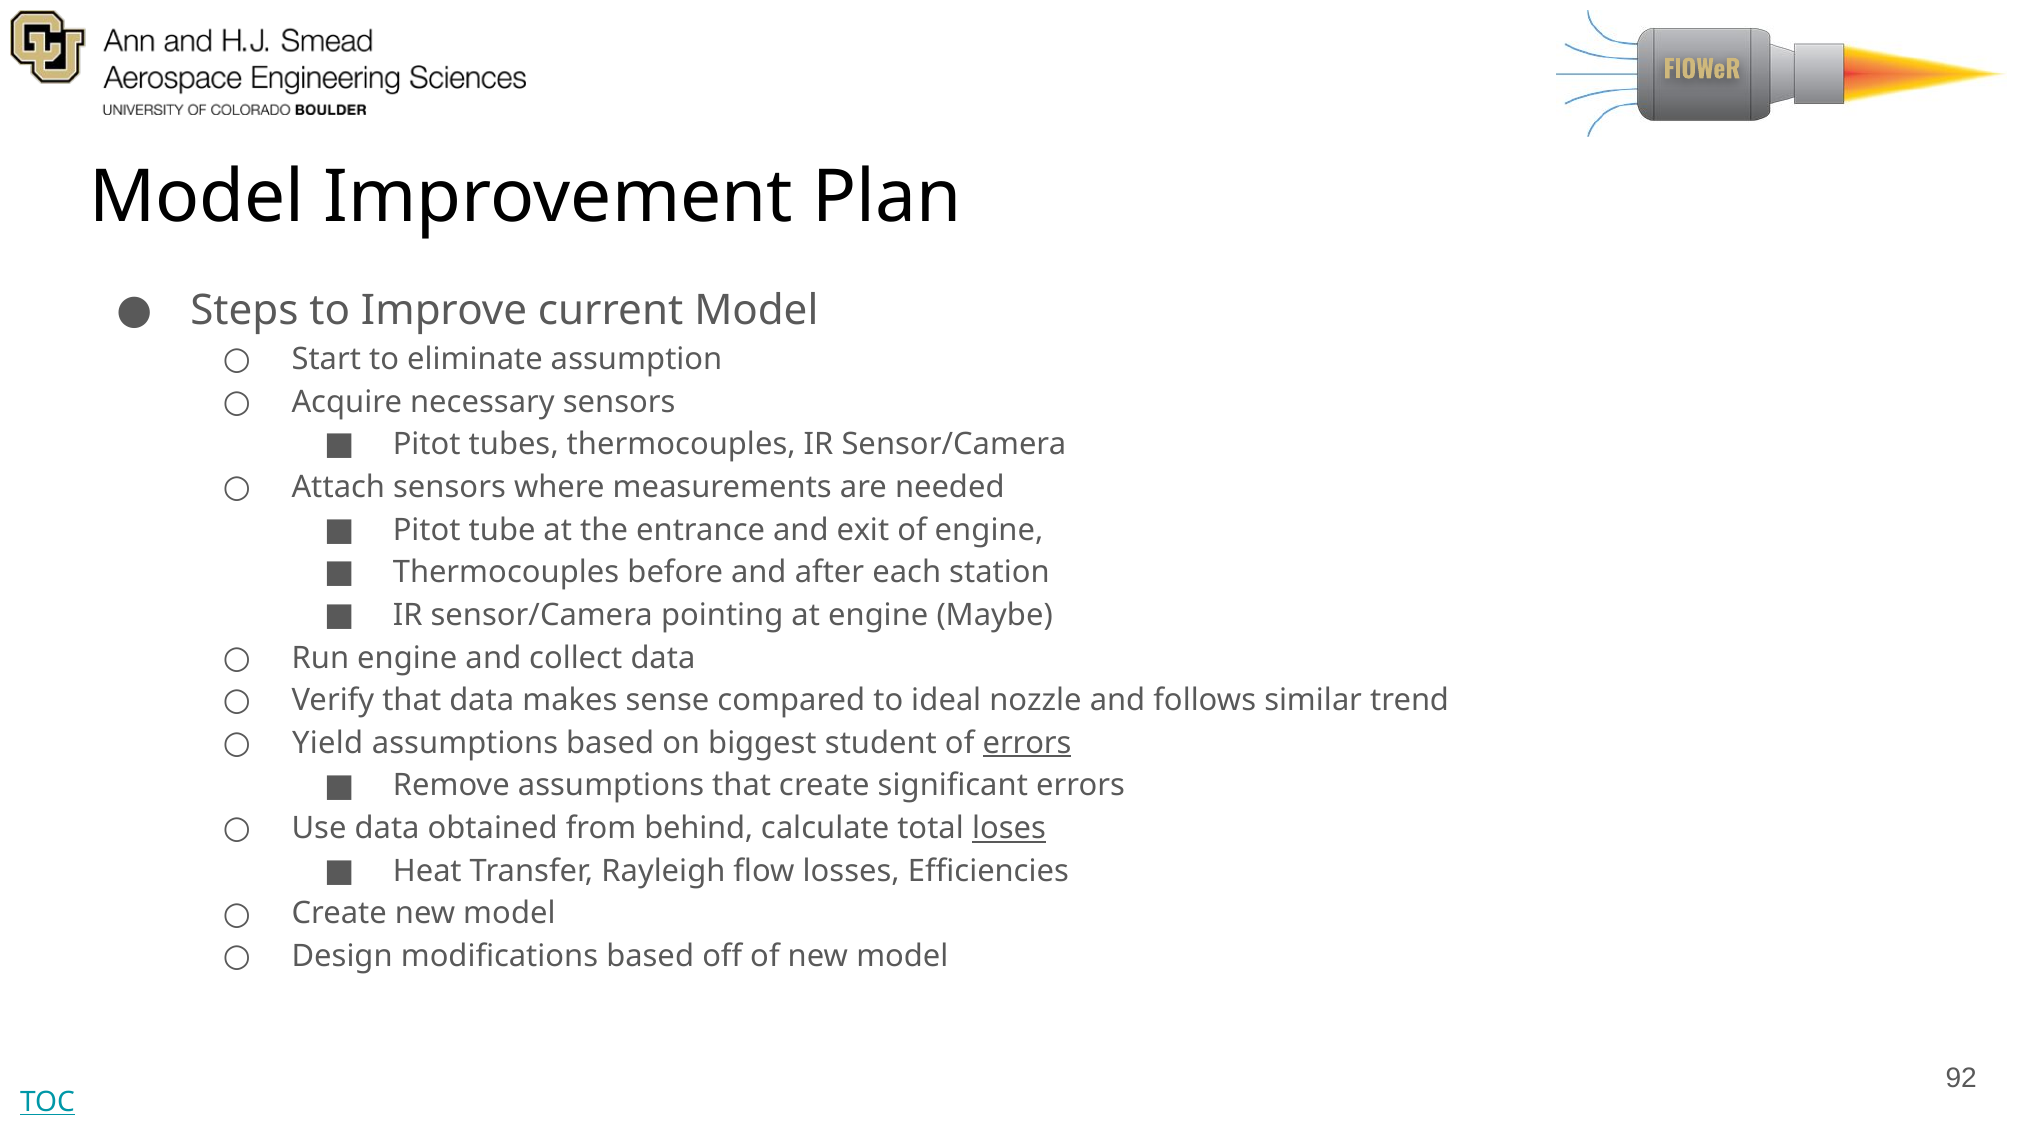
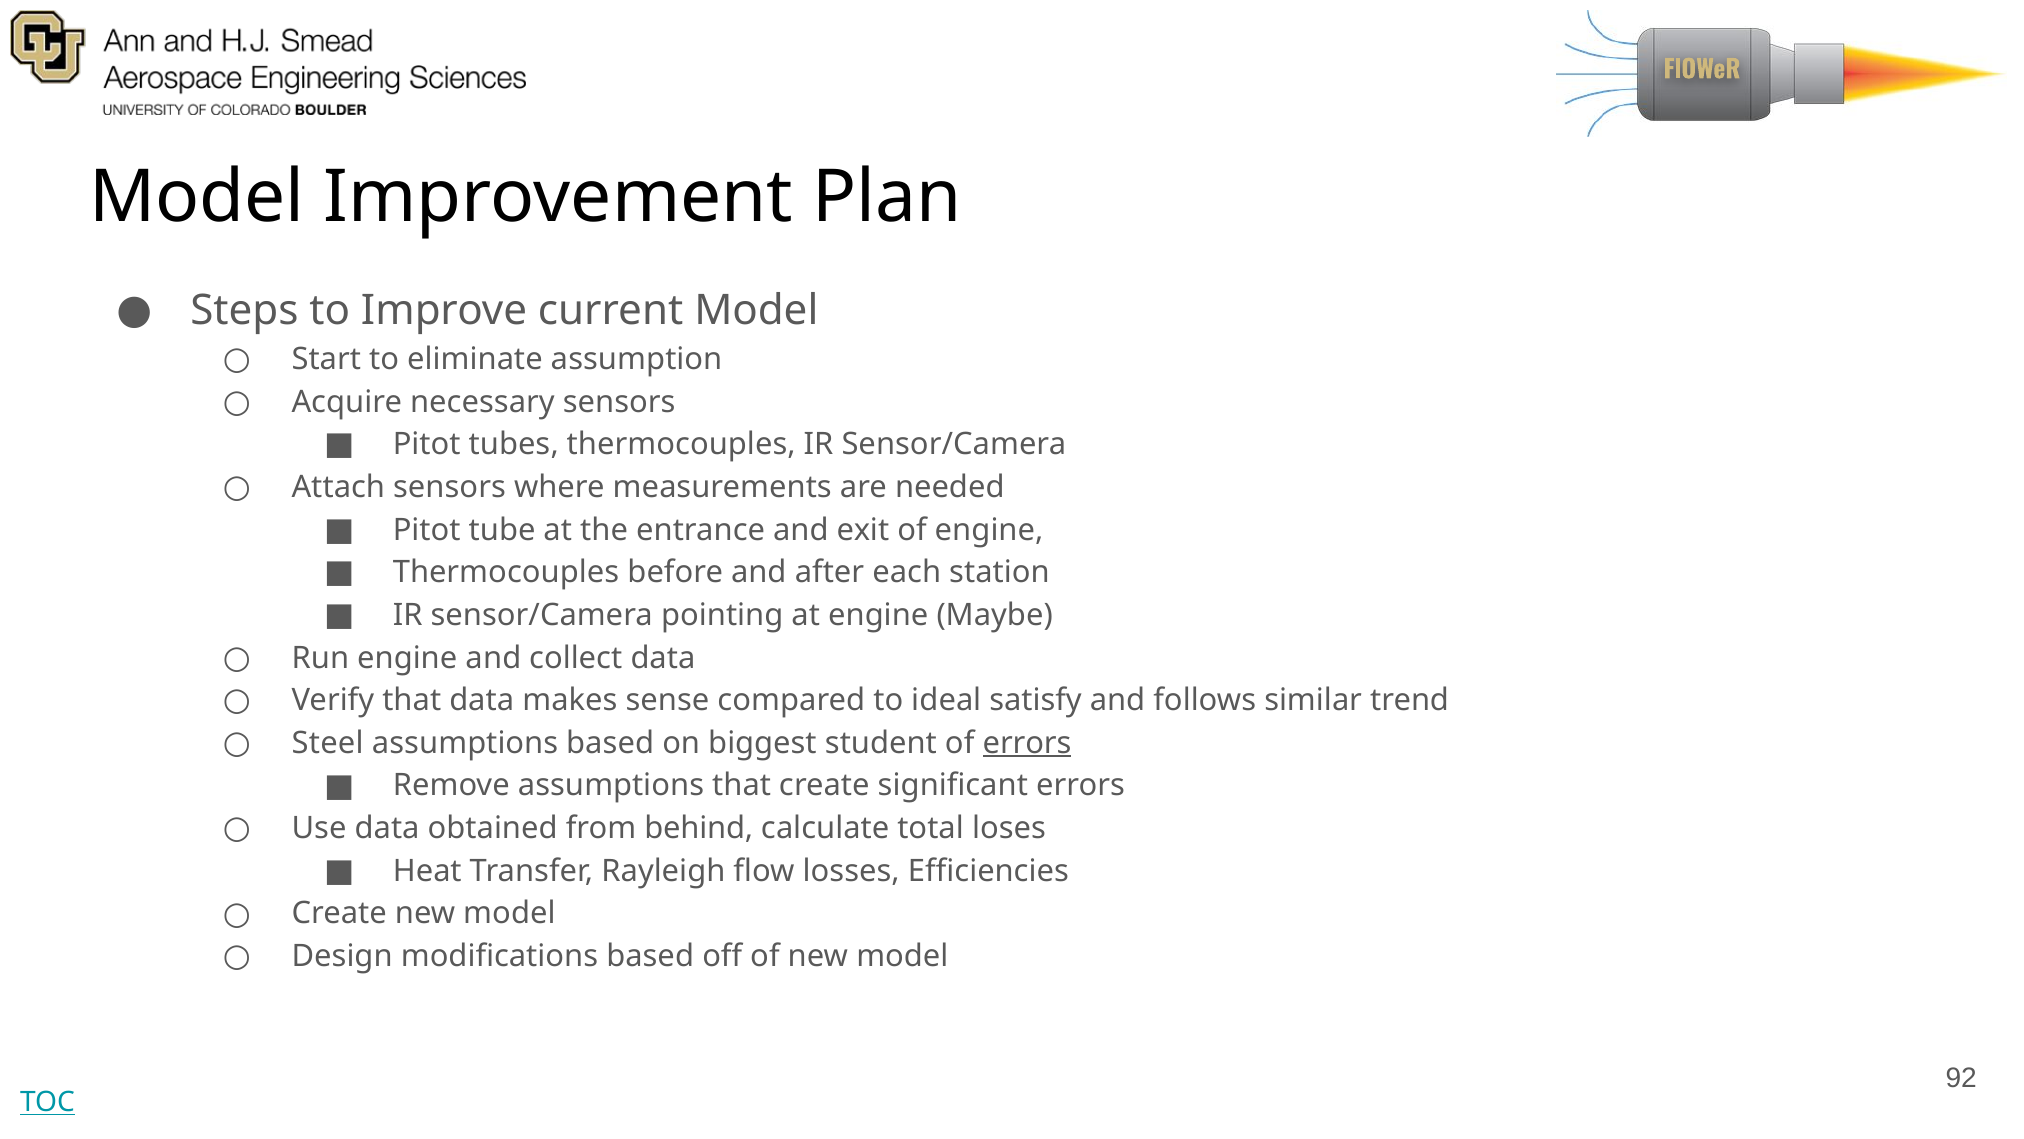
nozzle: nozzle -> satisfy (1036, 700)
Yield: Yield -> Steel (328, 743)
loses underline: present -> none (1009, 828)
